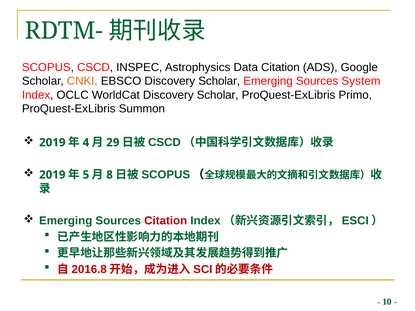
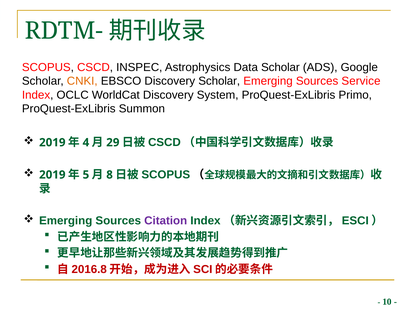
Data Citation: Citation -> Scholar (280, 67)
System: System -> Service (361, 81)
WorldCat Discovery Scholar: Scholar -> System (218, 95)
Citation colour: red -> purple (166, 221)
